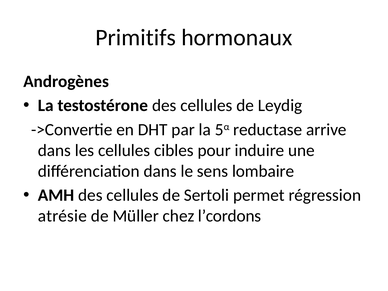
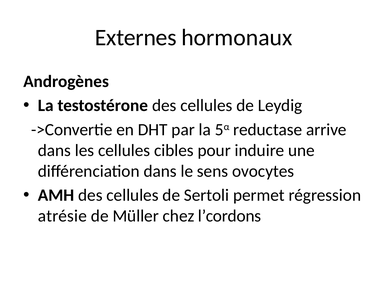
Primitifs: Primitifs -> Externes (136, 38)
lombaire: lombaire -> ovocytes (263, 171)
